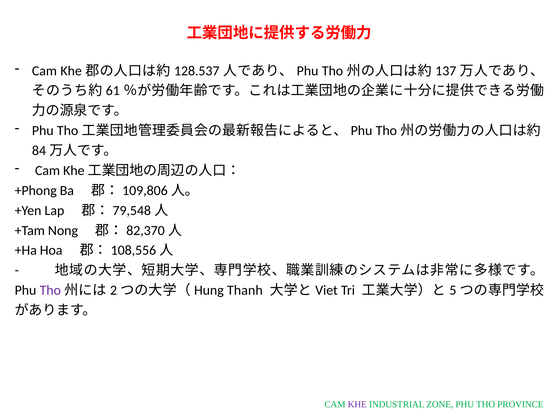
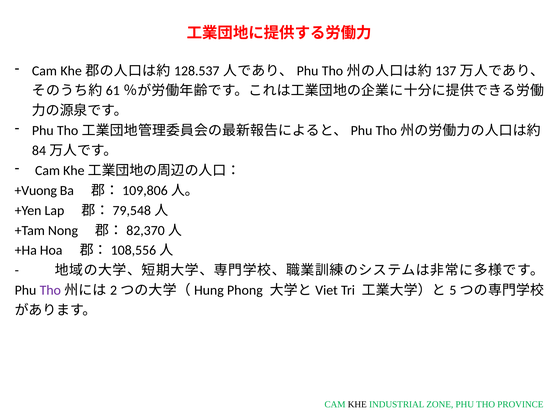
+Phong: +Phong -> +Vuong (36, 190)
Thanh: Thanh -> Phong (245, 290)
KHE colour: purple -> black (357, 404)
